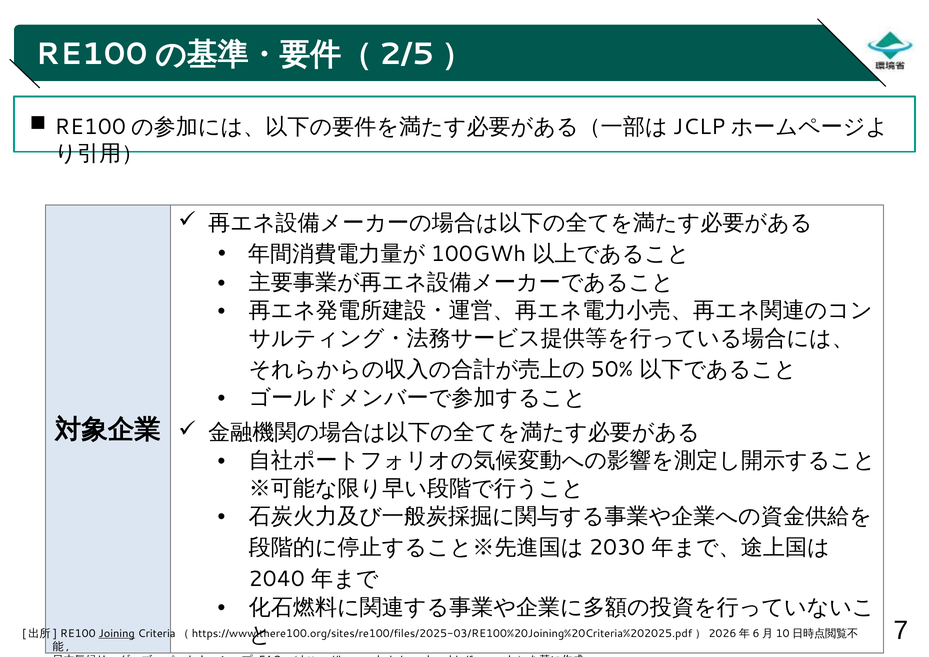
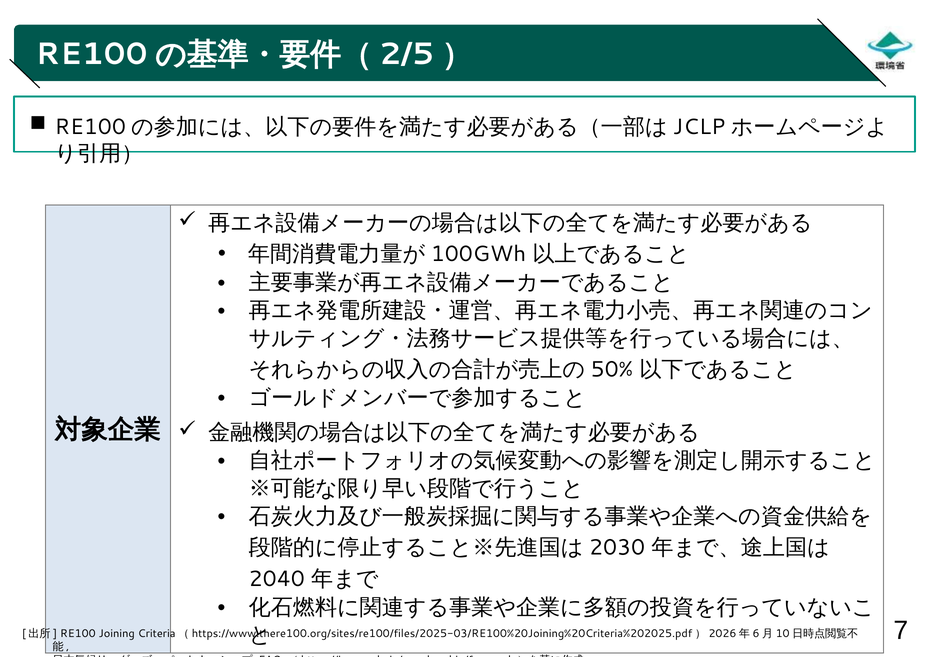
Joining underline: present -> none (117, 633)
